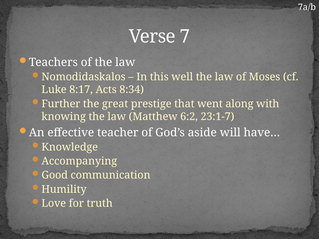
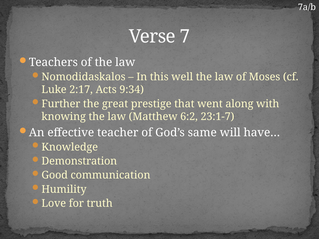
8:17: 8:17 -> 2:17 (81, 90)
8:34: 8:34 -> 9:34 (132, 90)
aside: aside -> same (202, 133)
Accompanying: Accompanying -> Demonstration (79, 161)
